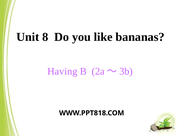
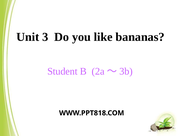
8: 8 -> 3 (45, 37)
Having: Having -> Student (62, 71)
